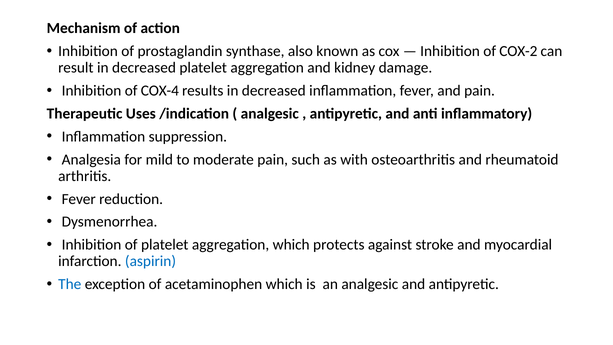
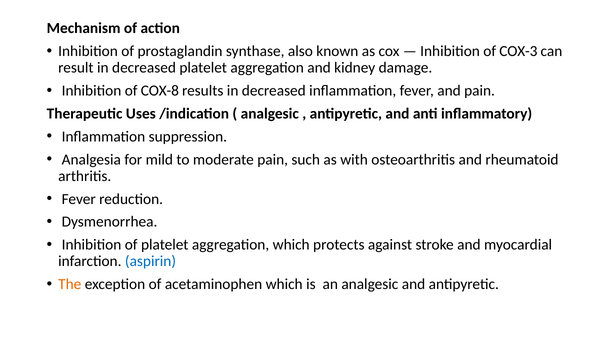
COX-2: COX-2 -> COX-3 (518, 51)
COX-4: COX-4 -> COX-8 (160, 91)
The colour: blue -> orange (70, 284)
